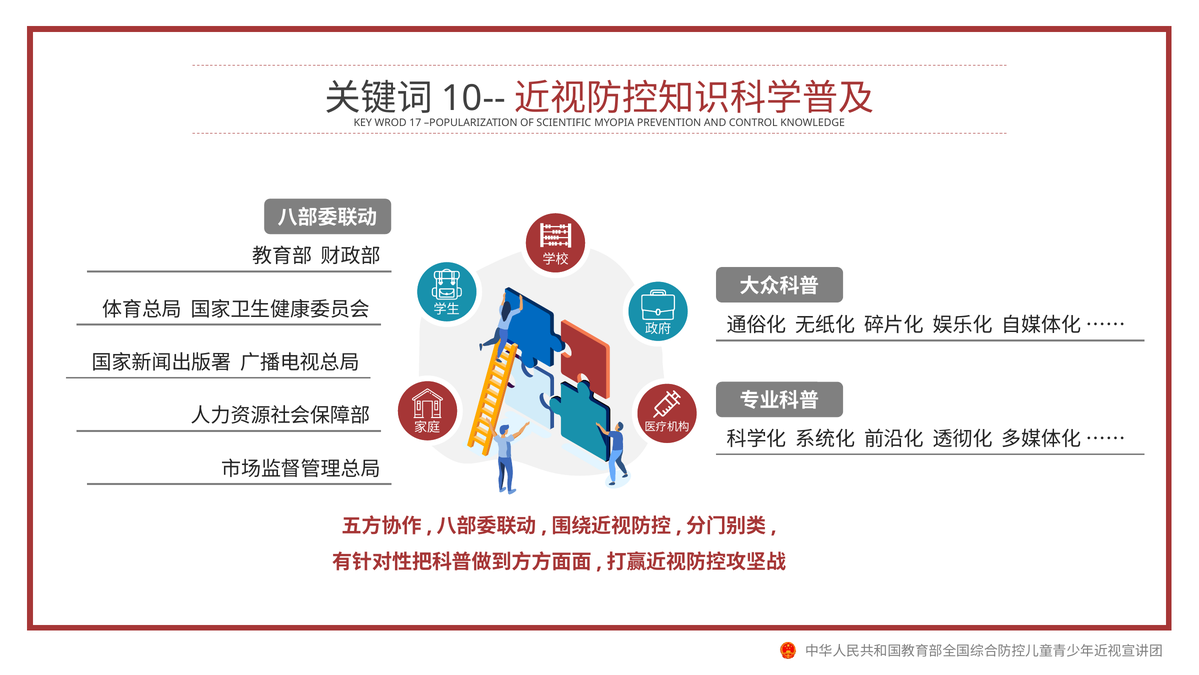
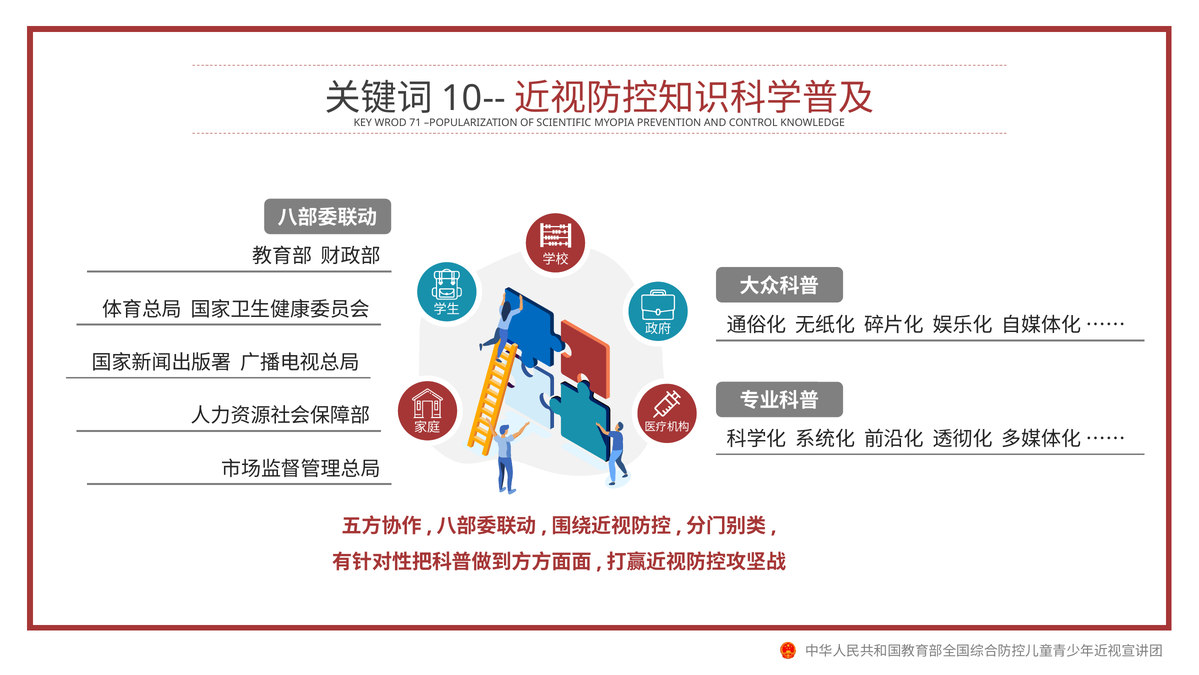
17: 17 -> 71 (415, 123)
